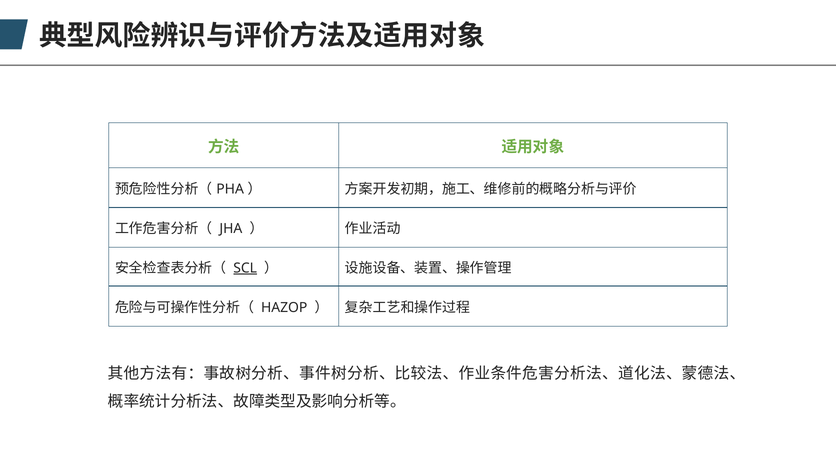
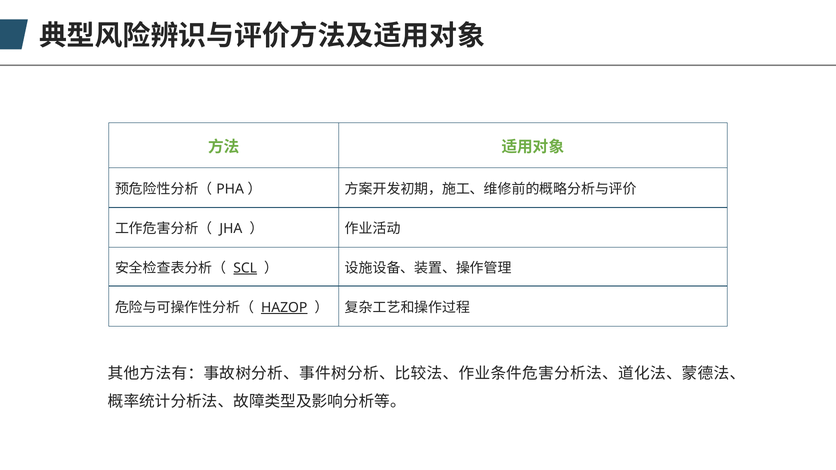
HAZOP underline: none -> present (284, 308)
